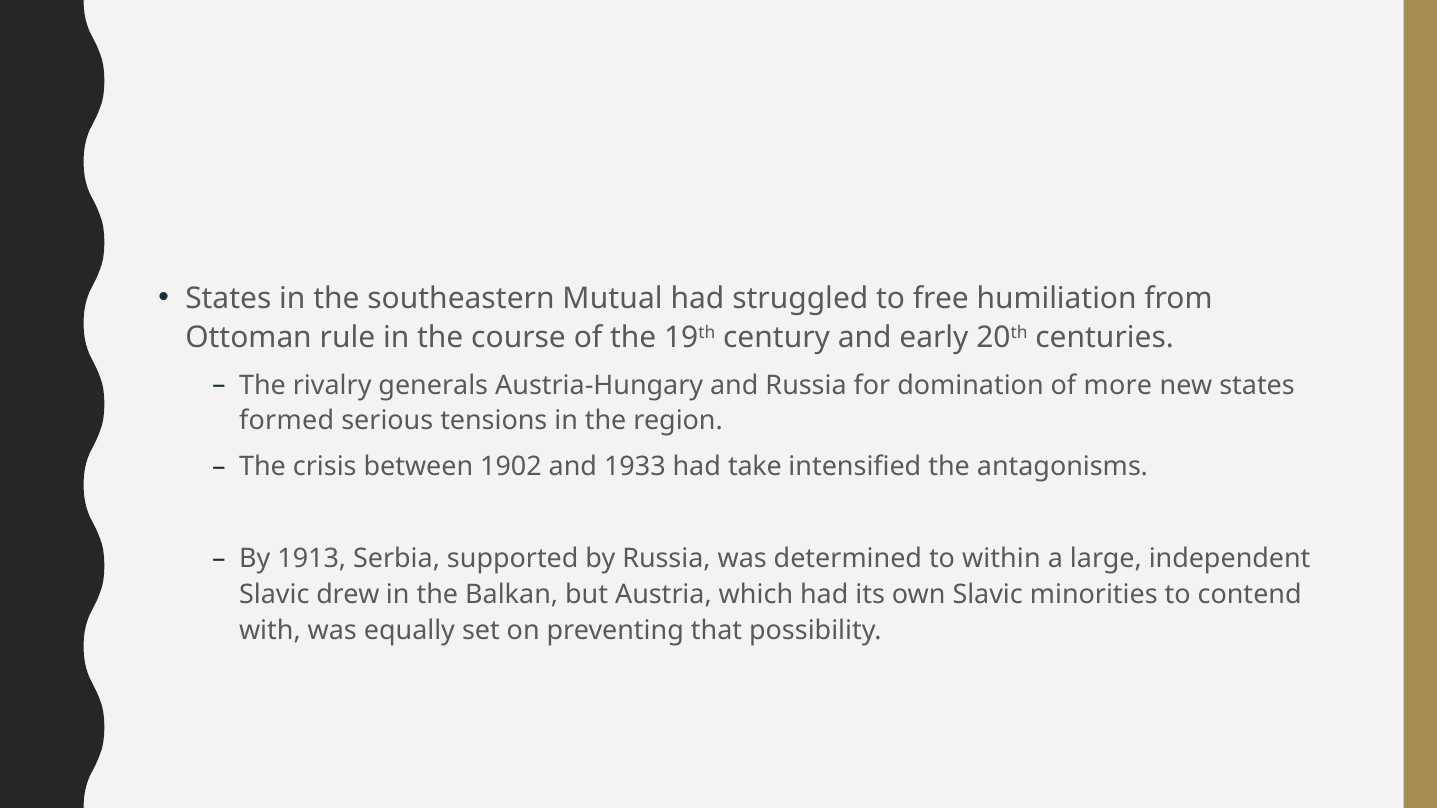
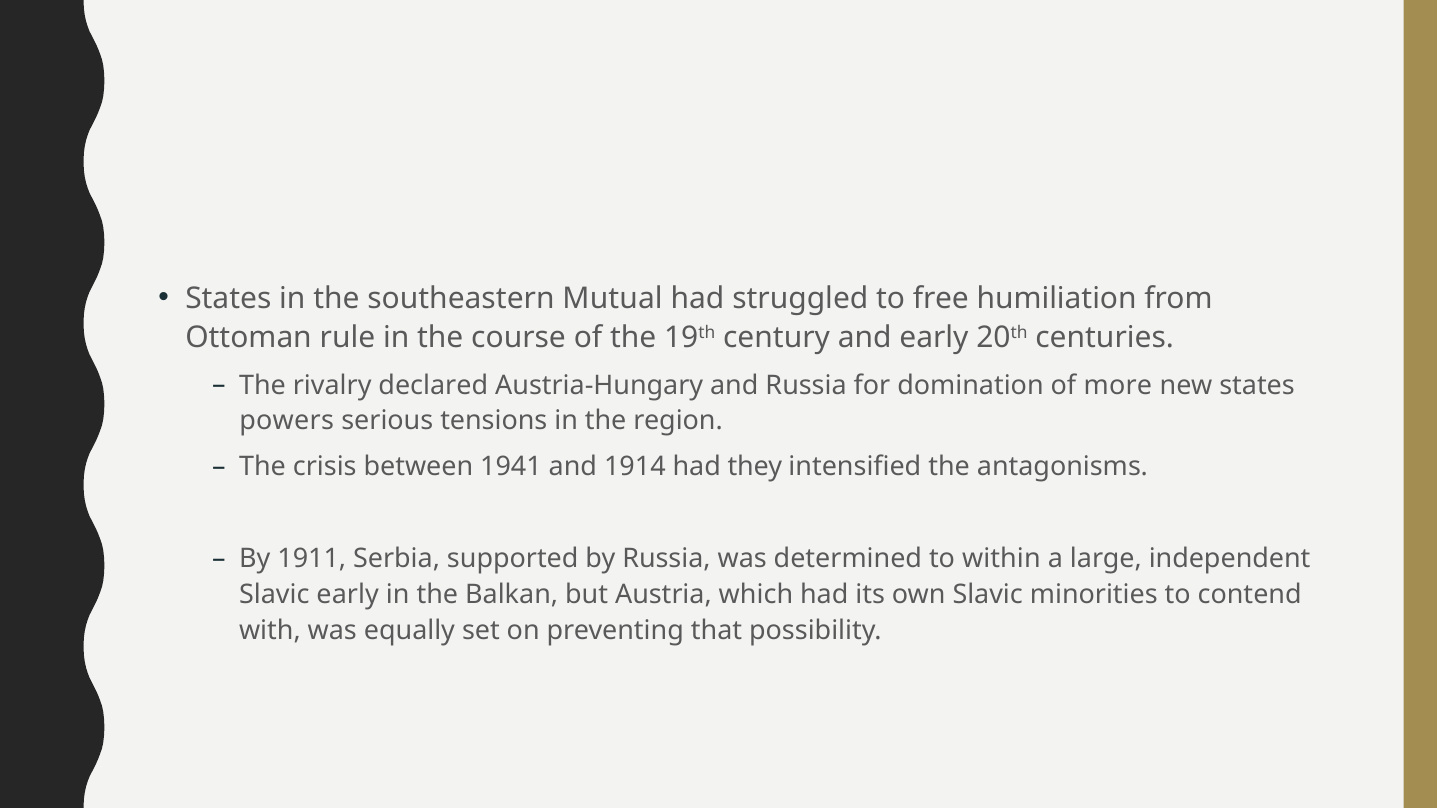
generals: generals -> declared (433, 386)
formed: formed -> powers (287, 421)
1902: 1902 -> 1941 (511, 467)
1933: 1933 -> 1914 (635, 467)
take: take -> they (755, 467)
1913: 1913 -> 1911 (312, 559)
Slavic drew: drew -> early (348, 595)
